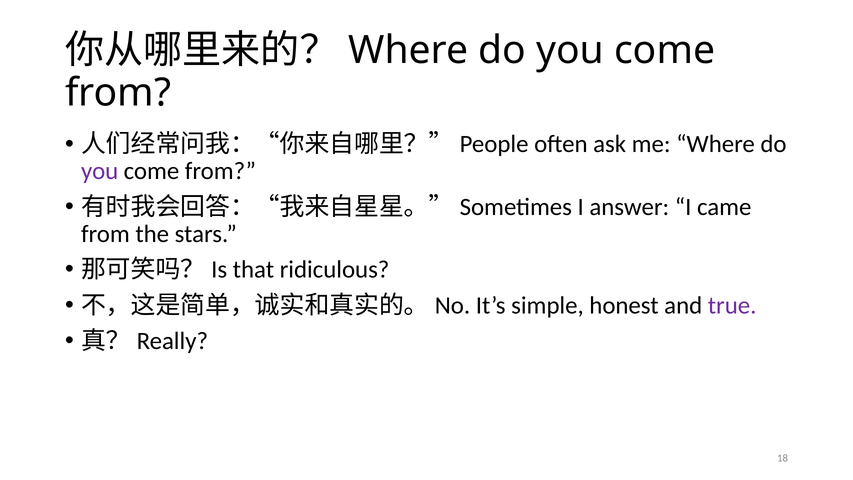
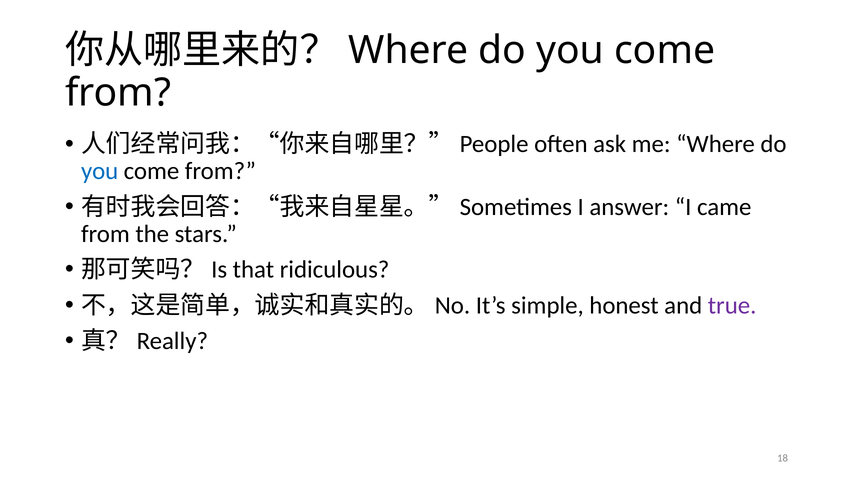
you colour: purple -> blue (100, 171)
